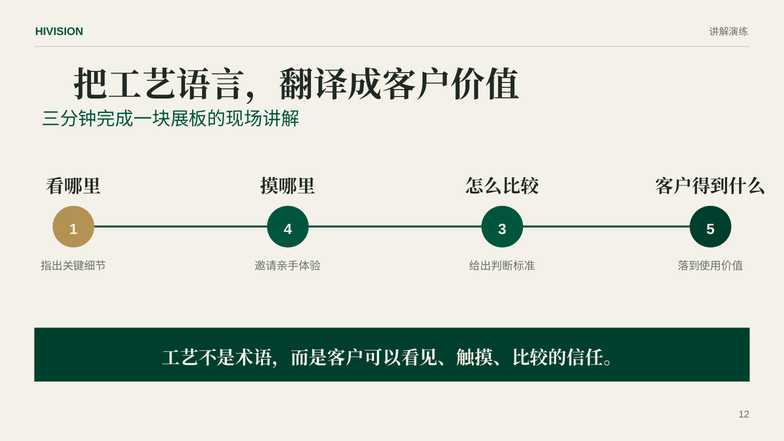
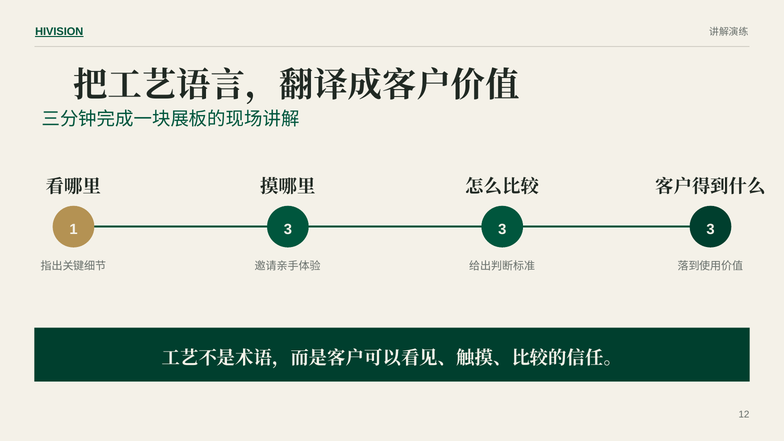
HIVISION underline: none -> present (59, 32)
1 4: 4 -> 3 (288, 229)
5: 5 -> 3 (711, 229)
